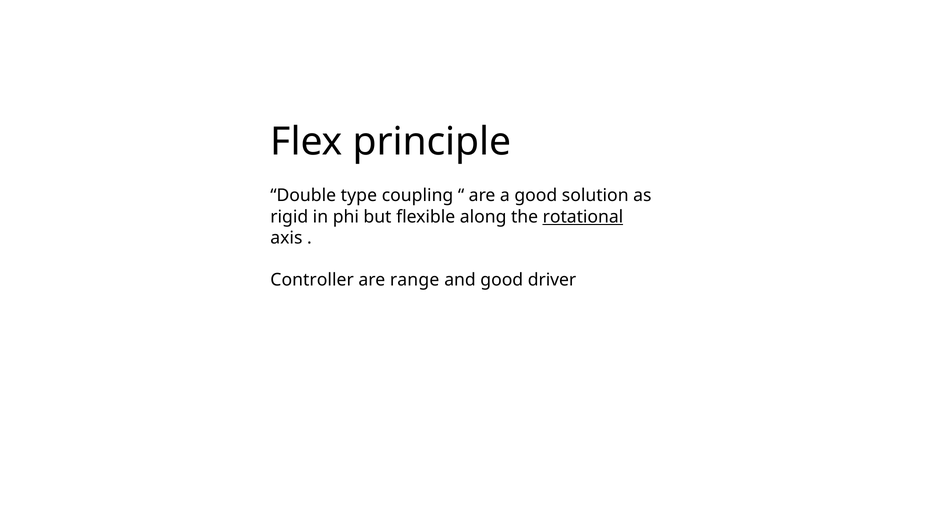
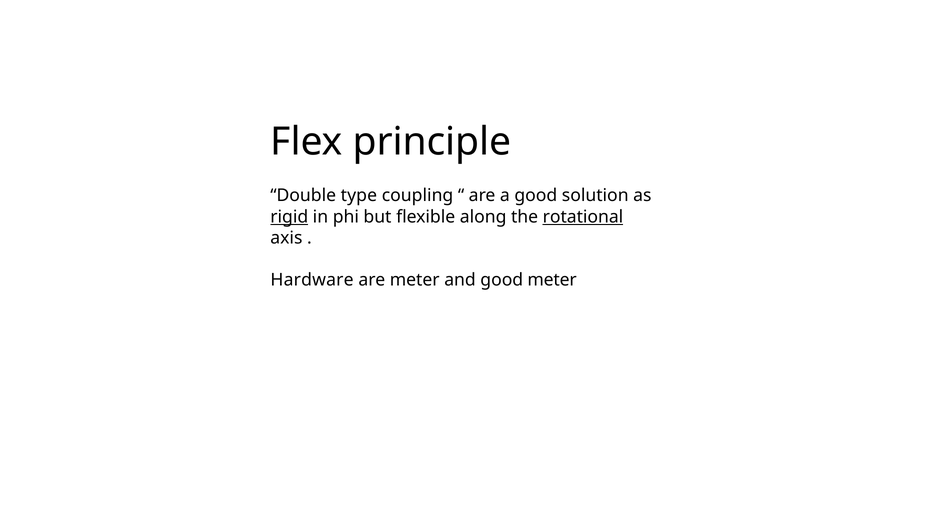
rigid underline: none -> present (289, 217)
Controller: Controller -> Hardware (312, 280)
are range: range -> meter (415, 280)
good driver: driver -> meter (552, 280)
